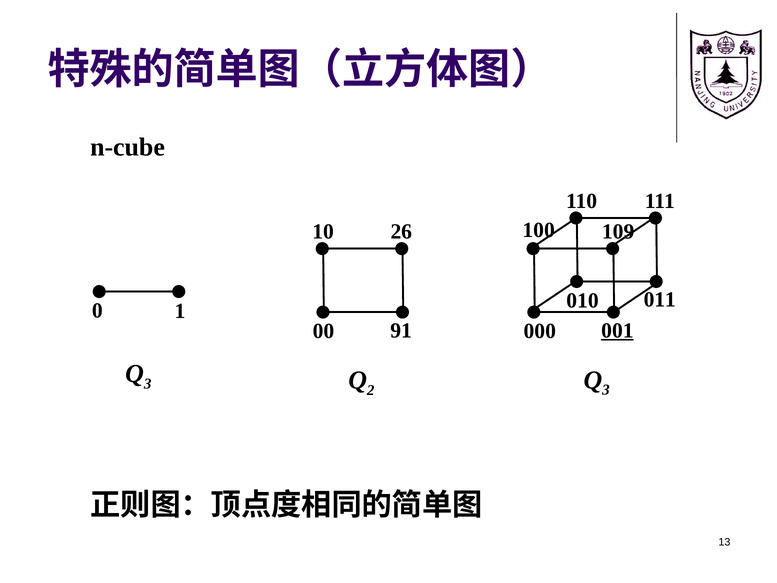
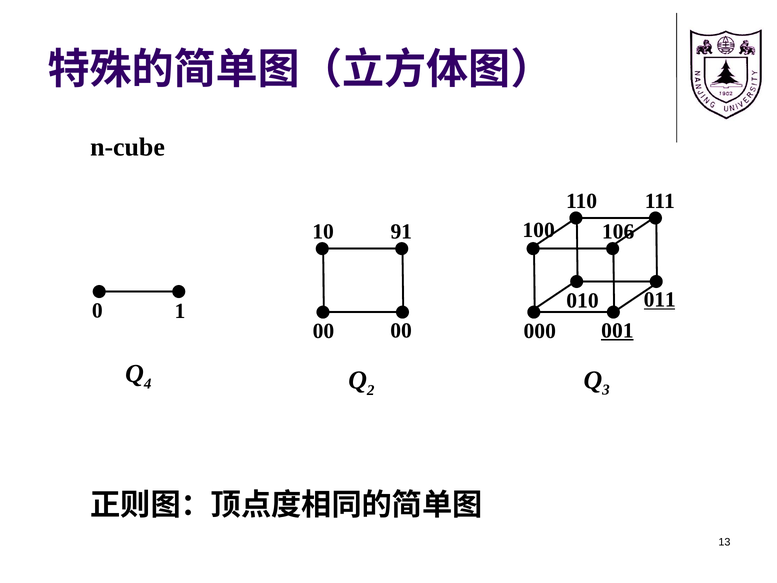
109: 109 -> 106 (618, 232)
26: 26 -> 91 (401, 232)
011 underline: none -> present (660, 300)
00 91: 91 -> 00 (401, 330)
3: 3 -> 4 (148, 384)
